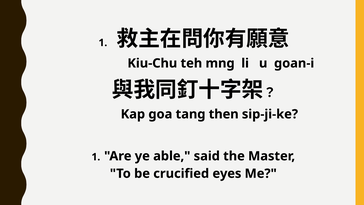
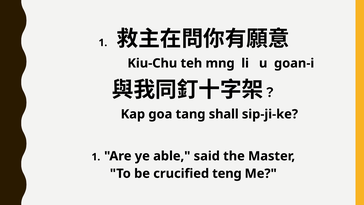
then: then -> shall (224, 114)
eyes: eyes -> teng (227, 173)
